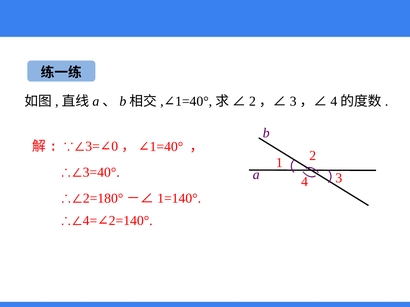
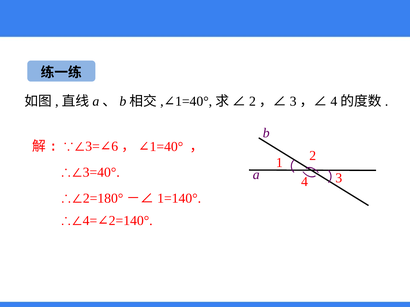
0: 0 -> 6 (115, 147)
